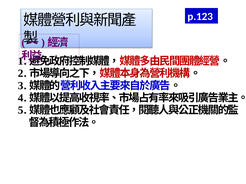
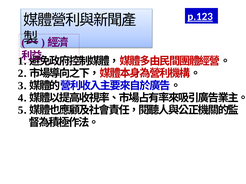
p.123 underline: none -> present (200, 17)
